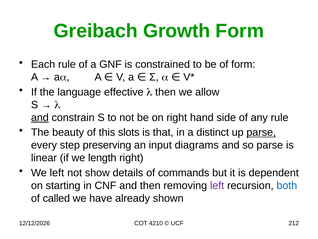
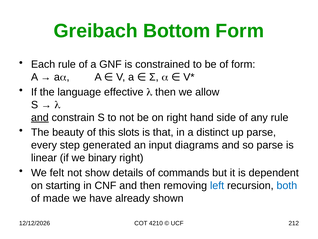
Growth: Growth -> Bottom (177, 31)
parse underline: present -> none (261, 132)
preserving: preserving -> generated (107, 145)
length: length -> binary (102, 158)
We left: left -> felt (57, 172)
left colour: purple -> blue (217, 185)
called: called -> made (56, 198)
